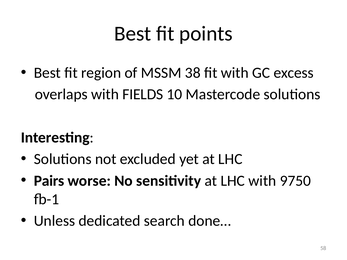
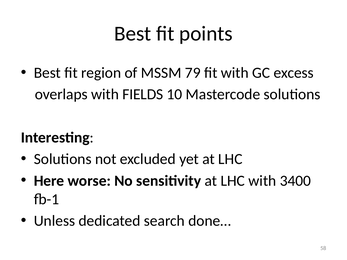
38: 38 -> 79 (193, 73)
Pairs: Pairs -> Here (49, 181)
9750: 9750 -> 3400 (295, 181)
